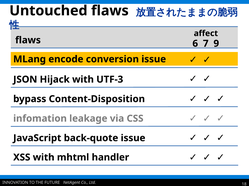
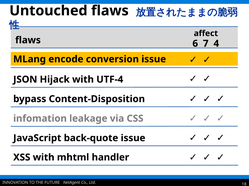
9: 9 -> 4 (216, 44)
UTF-3: UTF-3 -> UTF-4 (110, 80)
